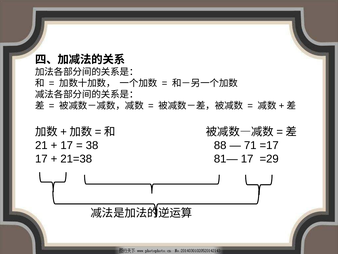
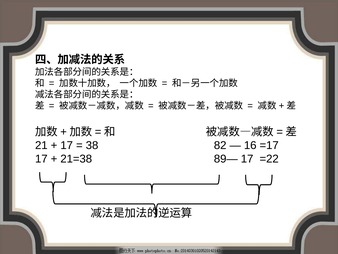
88: 88 -> 82 (220, 145)
71: 71 -> 16 (250, 145)
81—: 81— -> 89— (226, 159)
=29: =29 -> =22 (269, 159)
